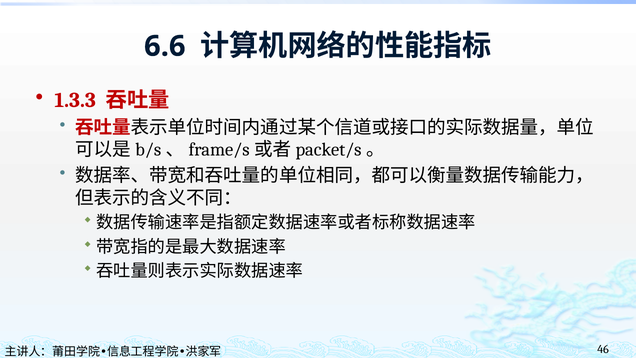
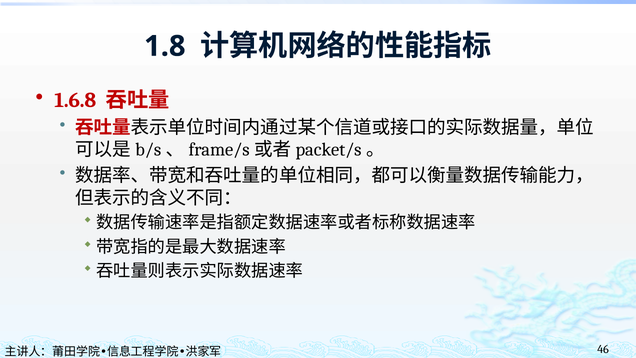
6.6: 6.6 -> 1.8 (165, 46)
1.3.3: 1.3.3 -> 1.6.8 (75, 100)
